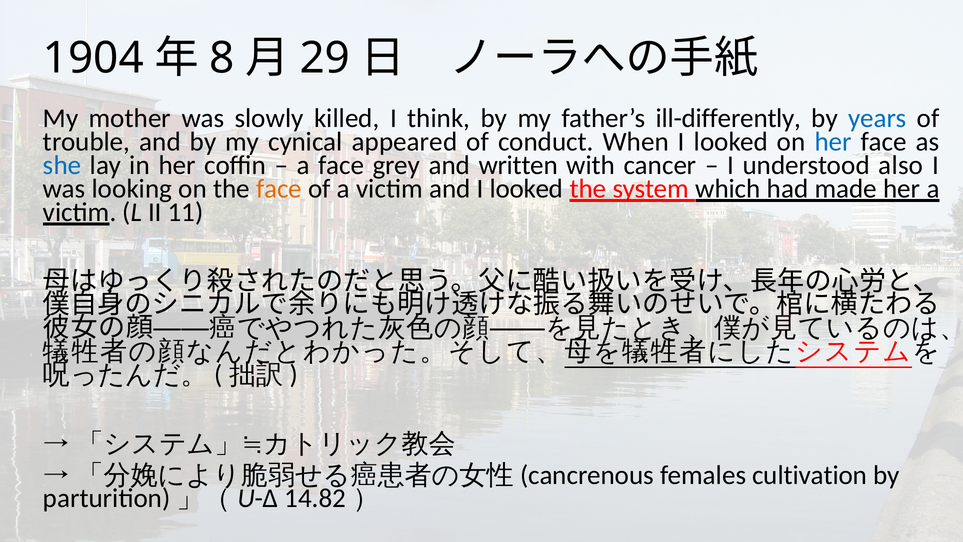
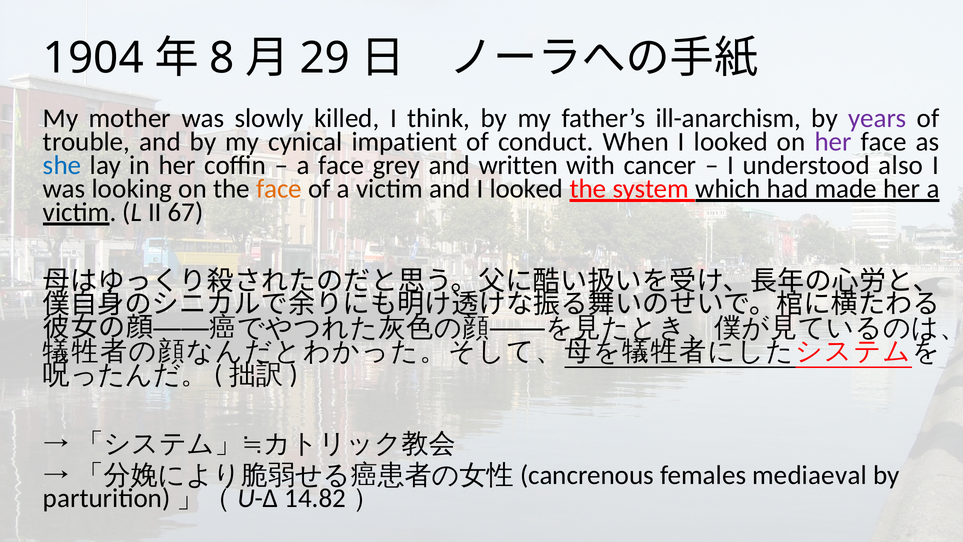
ill-differently: ill-differently -> ill-anarchism (728, 118)
years colour: blue -> purple (877, 118)
appeared: appeared -> impatient (405, 142)
her colour: blue -> purple (833, 142)
11: 11 -> 67 (186, 212)
cultivation: cultivation -> mediaeval (810, 475)
